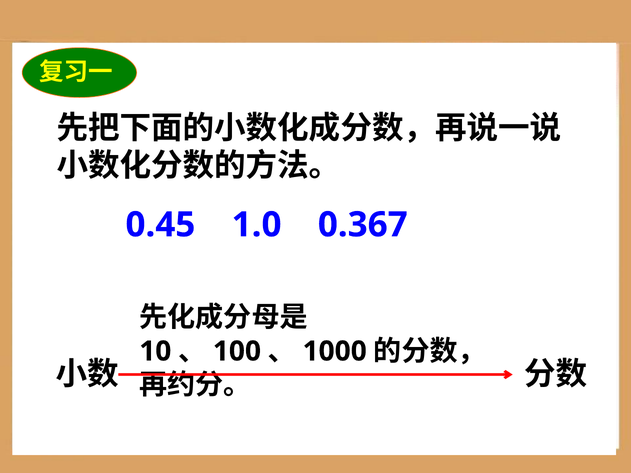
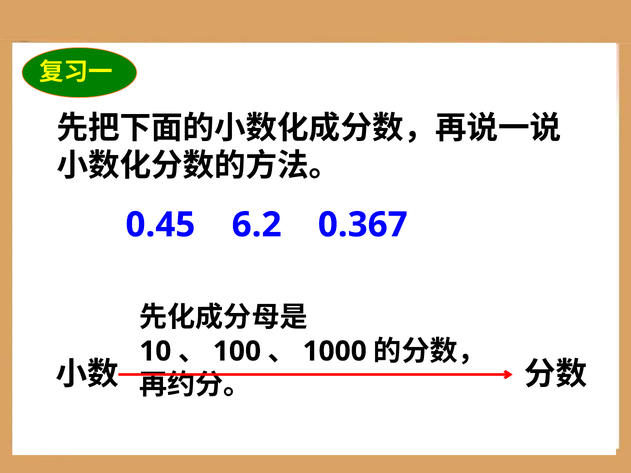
1.0: 1.0 -> 6.2 (257, 225)
